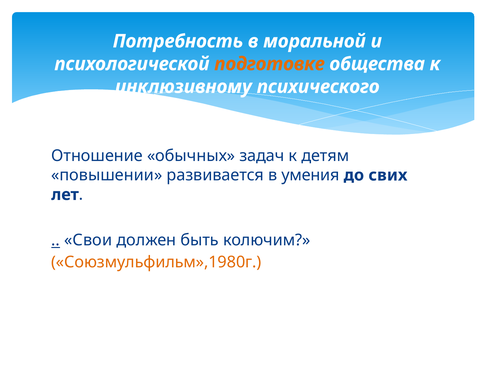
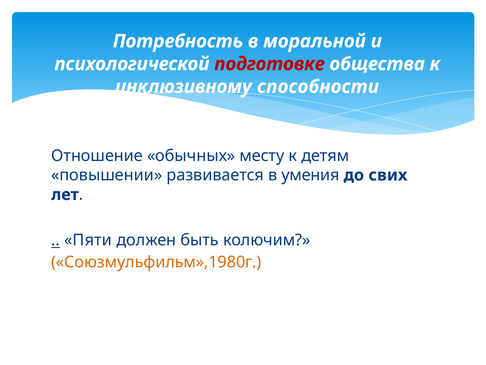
подготовке colour: orange -> red (269, 64)
психического: психического -> способности (318, 87)
задач: задач -> месту (262, 155)
Свои: Свои -> Пяти (88, 240)
